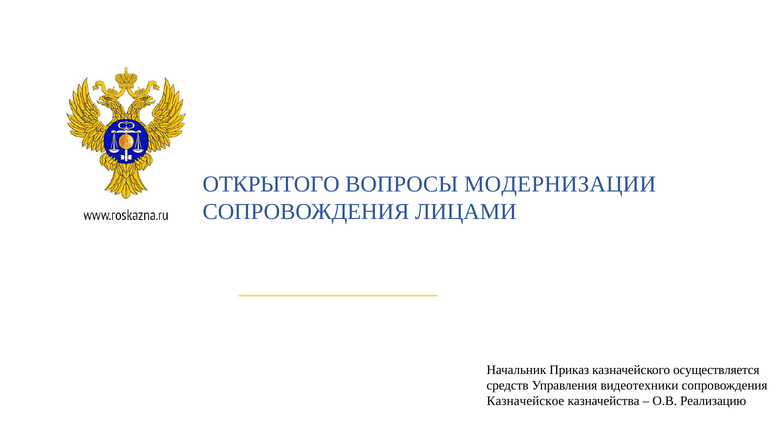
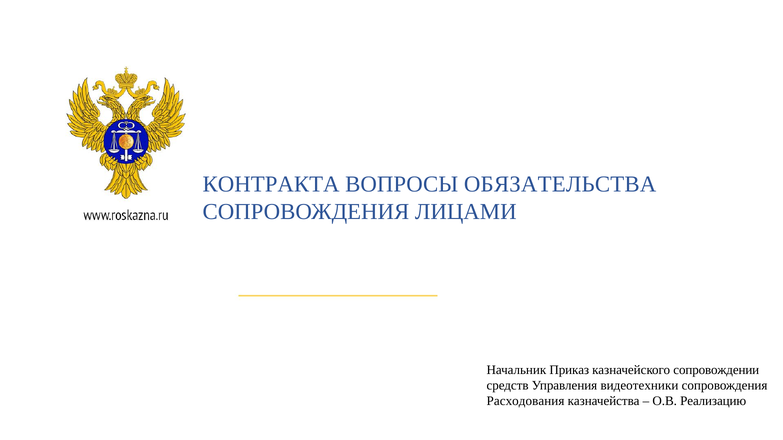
ОТКРЫТОГО: ОТКРЫТОГО -> КОНТРАКТА (271, 184)
МОДЕРНИЗАЦИИ: МОДЕРНИЗАЦИИ -> ОБЯЗАТЕЛЬСТВА (560, 184)
осуществляется: осуществляется -> сопровождении (716, 370)
Казначейское: Казначейское -> Расходования (525, 401)
